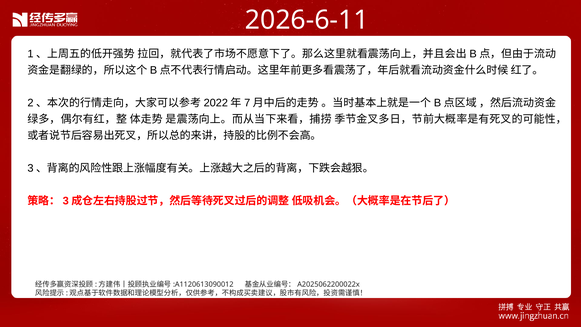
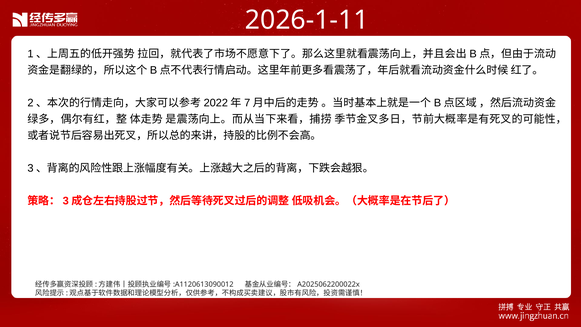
2026-6-11: 2026-6-11 -> 2026-1-11 (307, 20)
